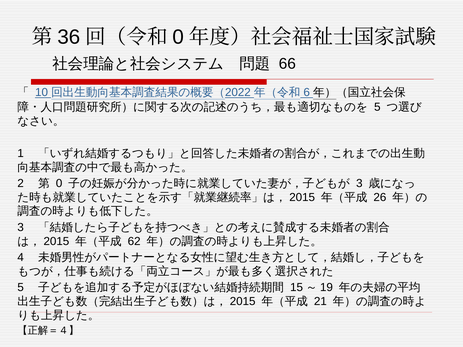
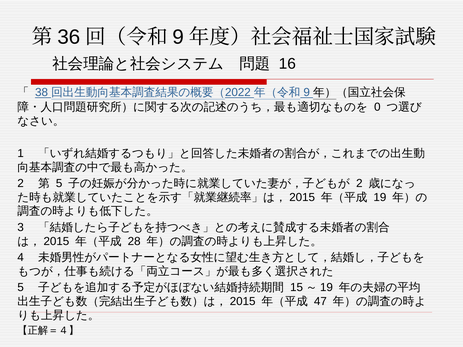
0: 0 -> 9 (178, 37)
66: 66 -> 16 (287, 64)
10: 10 -> 38 (42, 93)
6: 6 -> 9 (307, 93)
5: 5 -> 0 (377, 107)
0: 0 -> 5 (59, 184)
3: 3 -> 2 (359, 184)
26: 26 -> 19 (380, 197)
62: 62 -> 28 (134, 241)
21: 21 -> 47 (320, 302)
